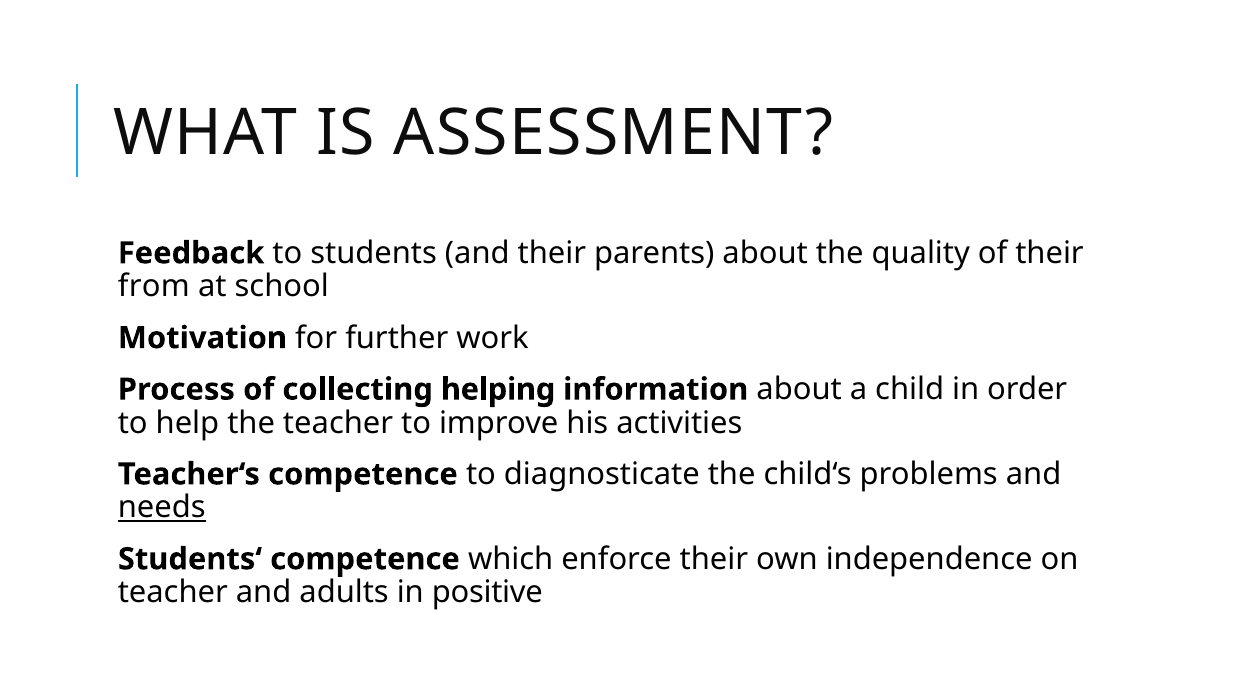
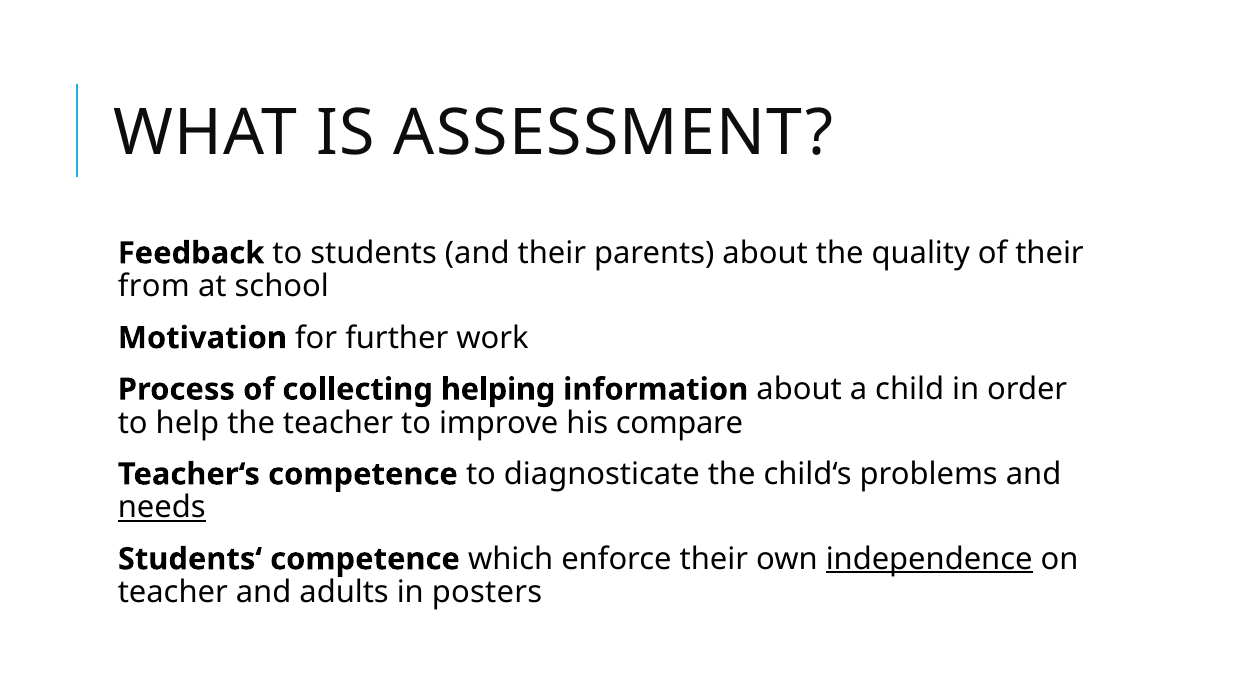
activities: activities -> compare (679, 423)
independence underline: none -> present (929, 559)
positive: positive -> posters (487, 592)
